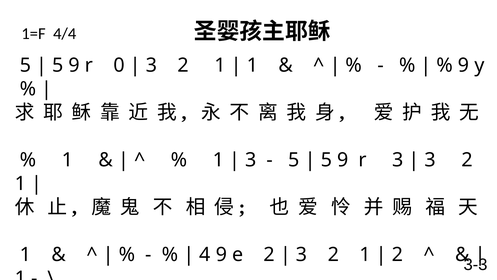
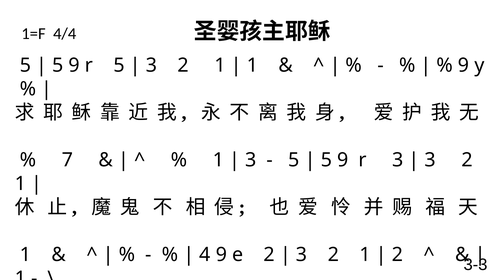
r 0: 0 -> 5 (119, 65)
1: 1 -> 7 (67, 160)
